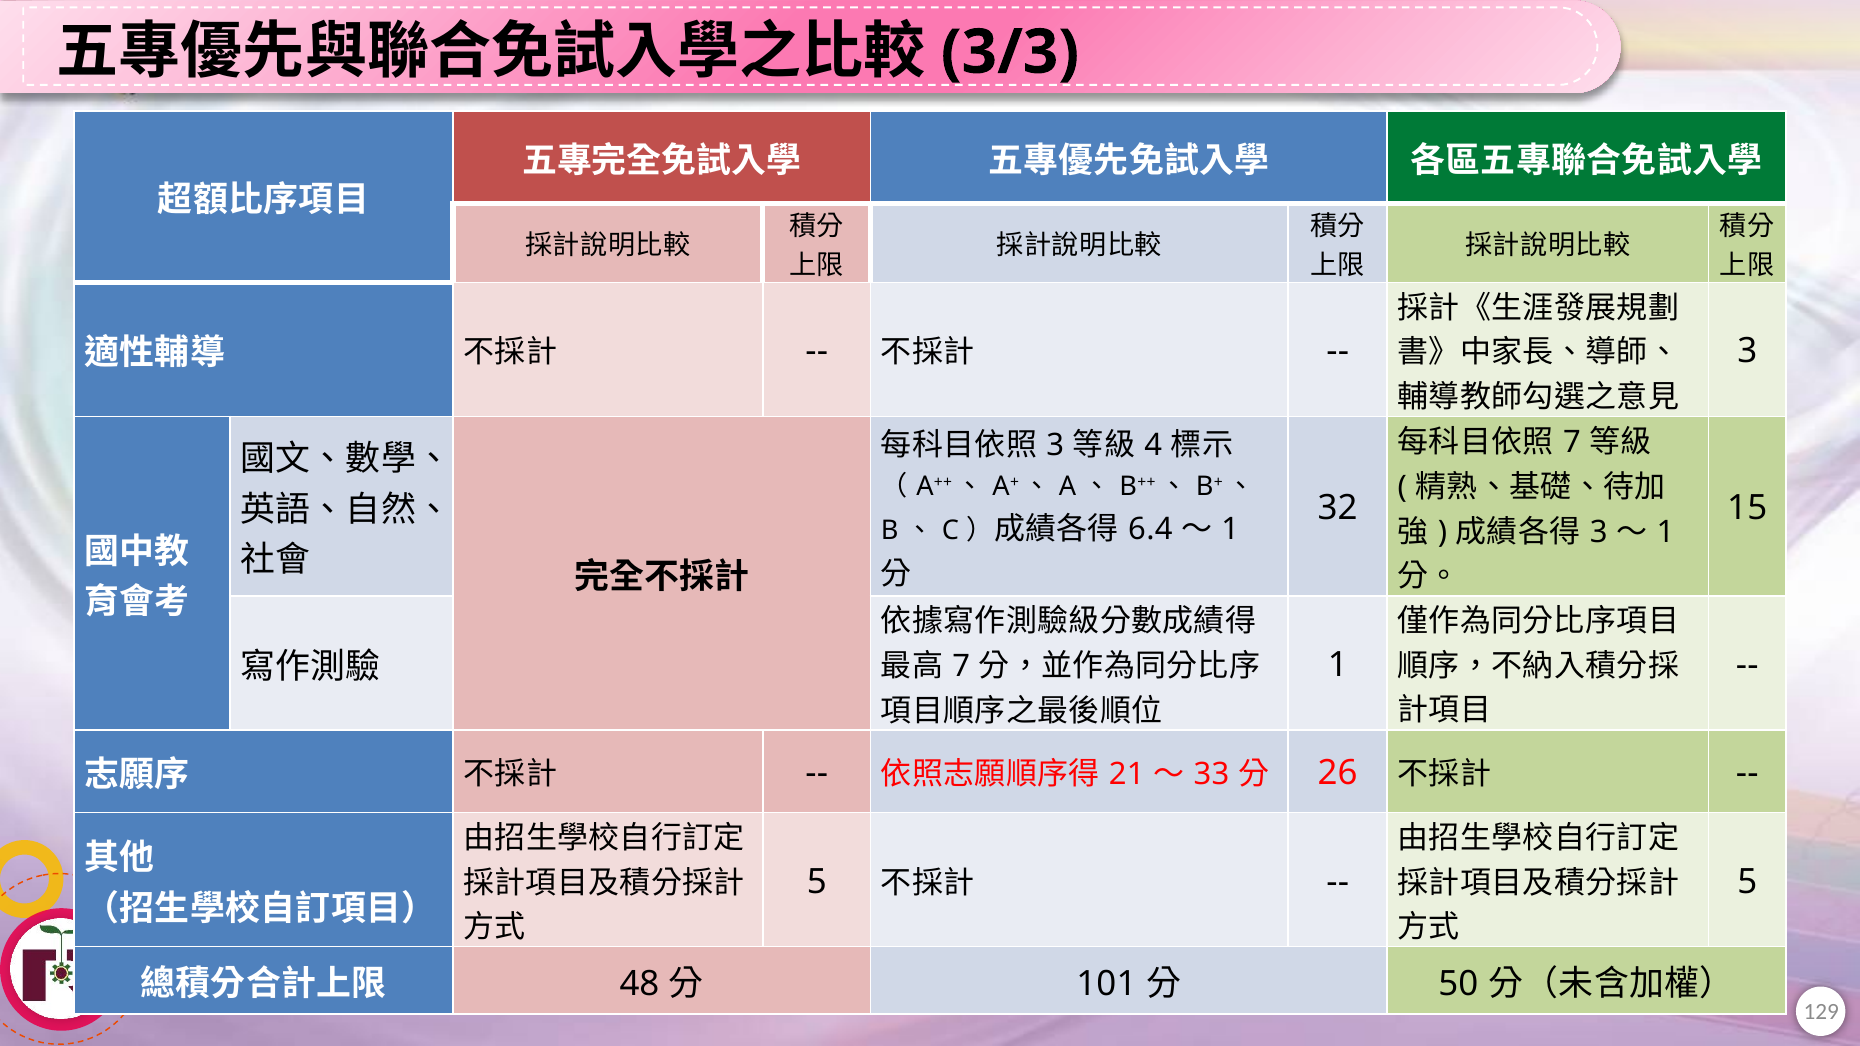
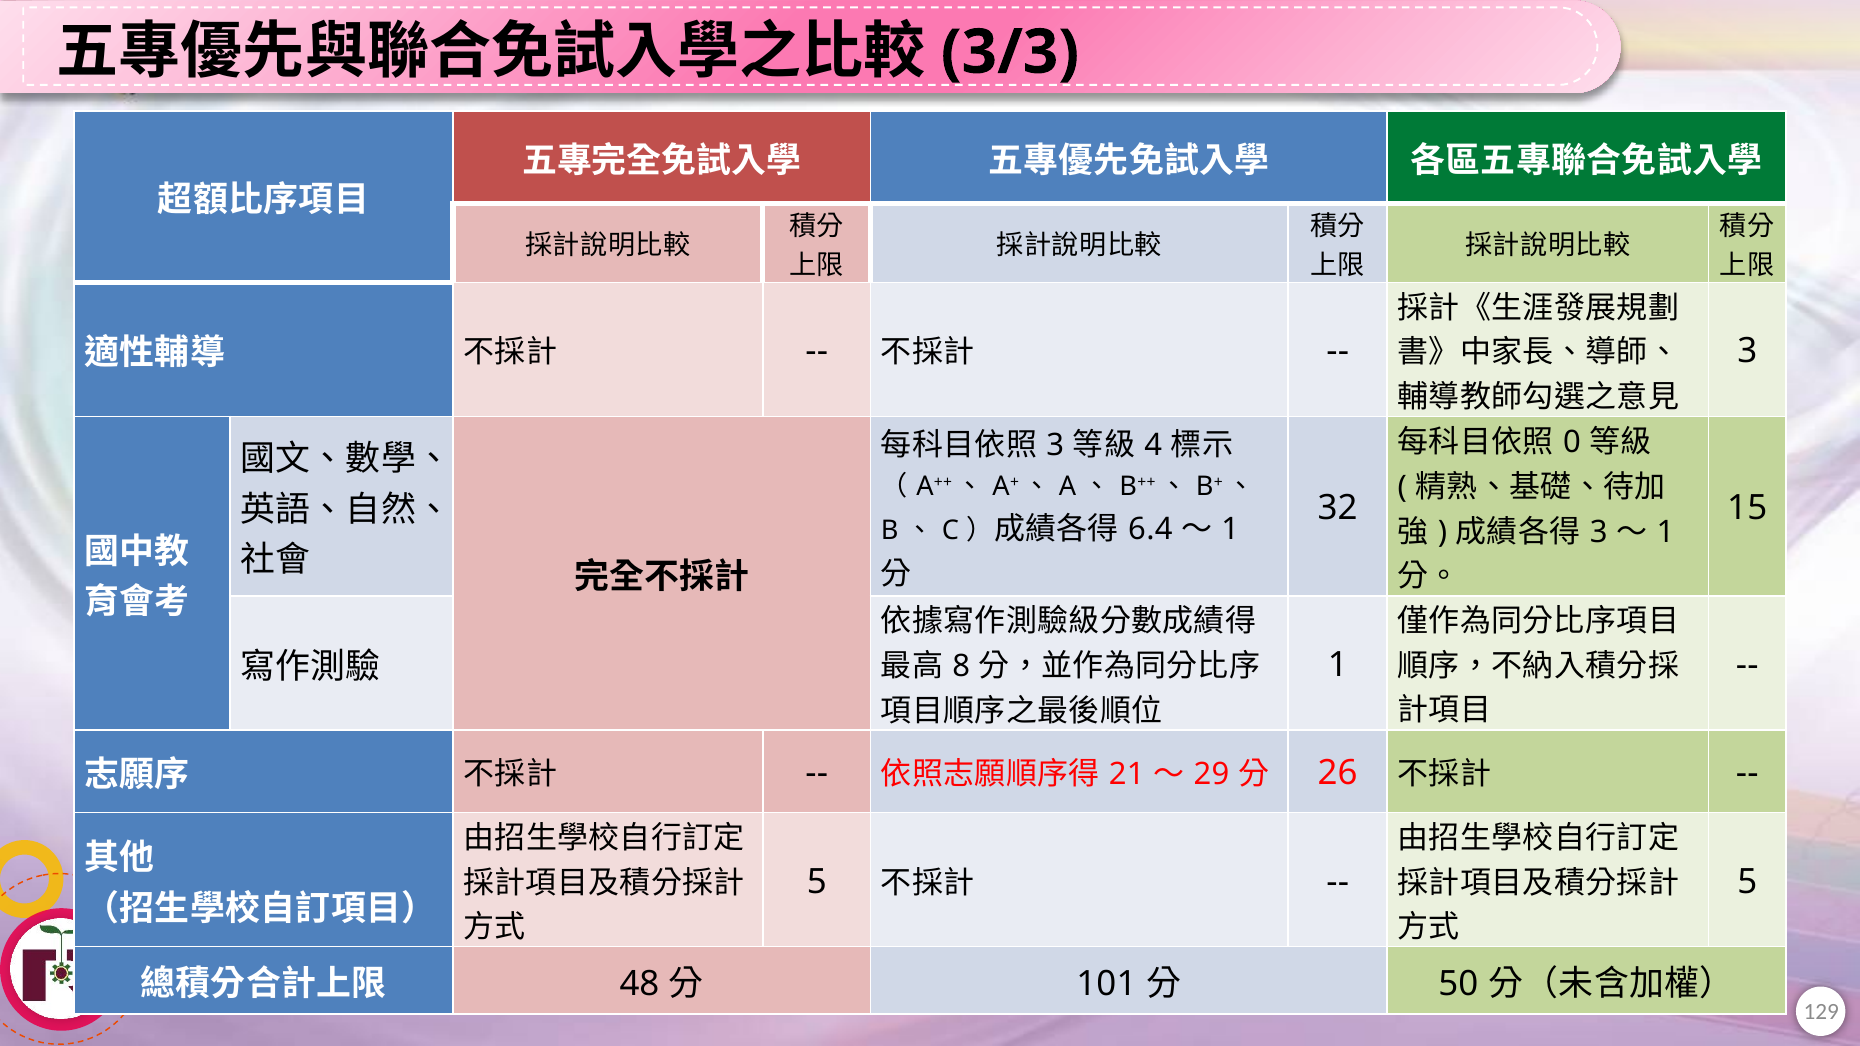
7: 7 -> 0 (1572, 442)
7: 7 -> 8 (961, 666)
33: 33 -> 29 (1211, 775)
